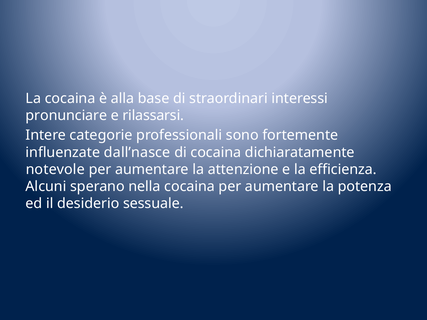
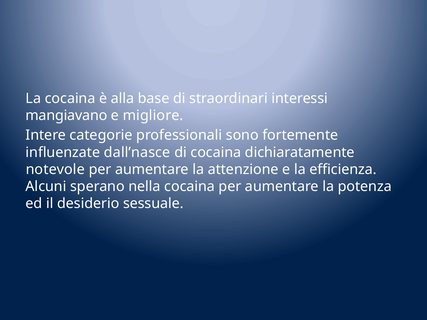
pronunciare: pronunciare -> mangiavano (66, 115)
rilassarsi: rilassarsi -> migliore (153, 115)
